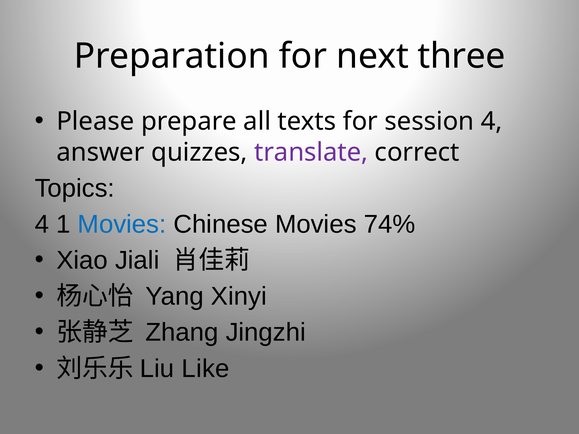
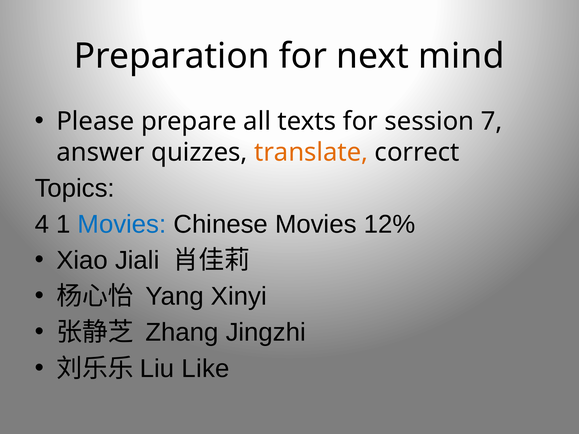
three: three -> mind (461, 56)
session 4: 4 -> 7 (492, 121)
translate colour: purple -> orange (311, 152)
74%: 74% -> 12% (390, 224)
